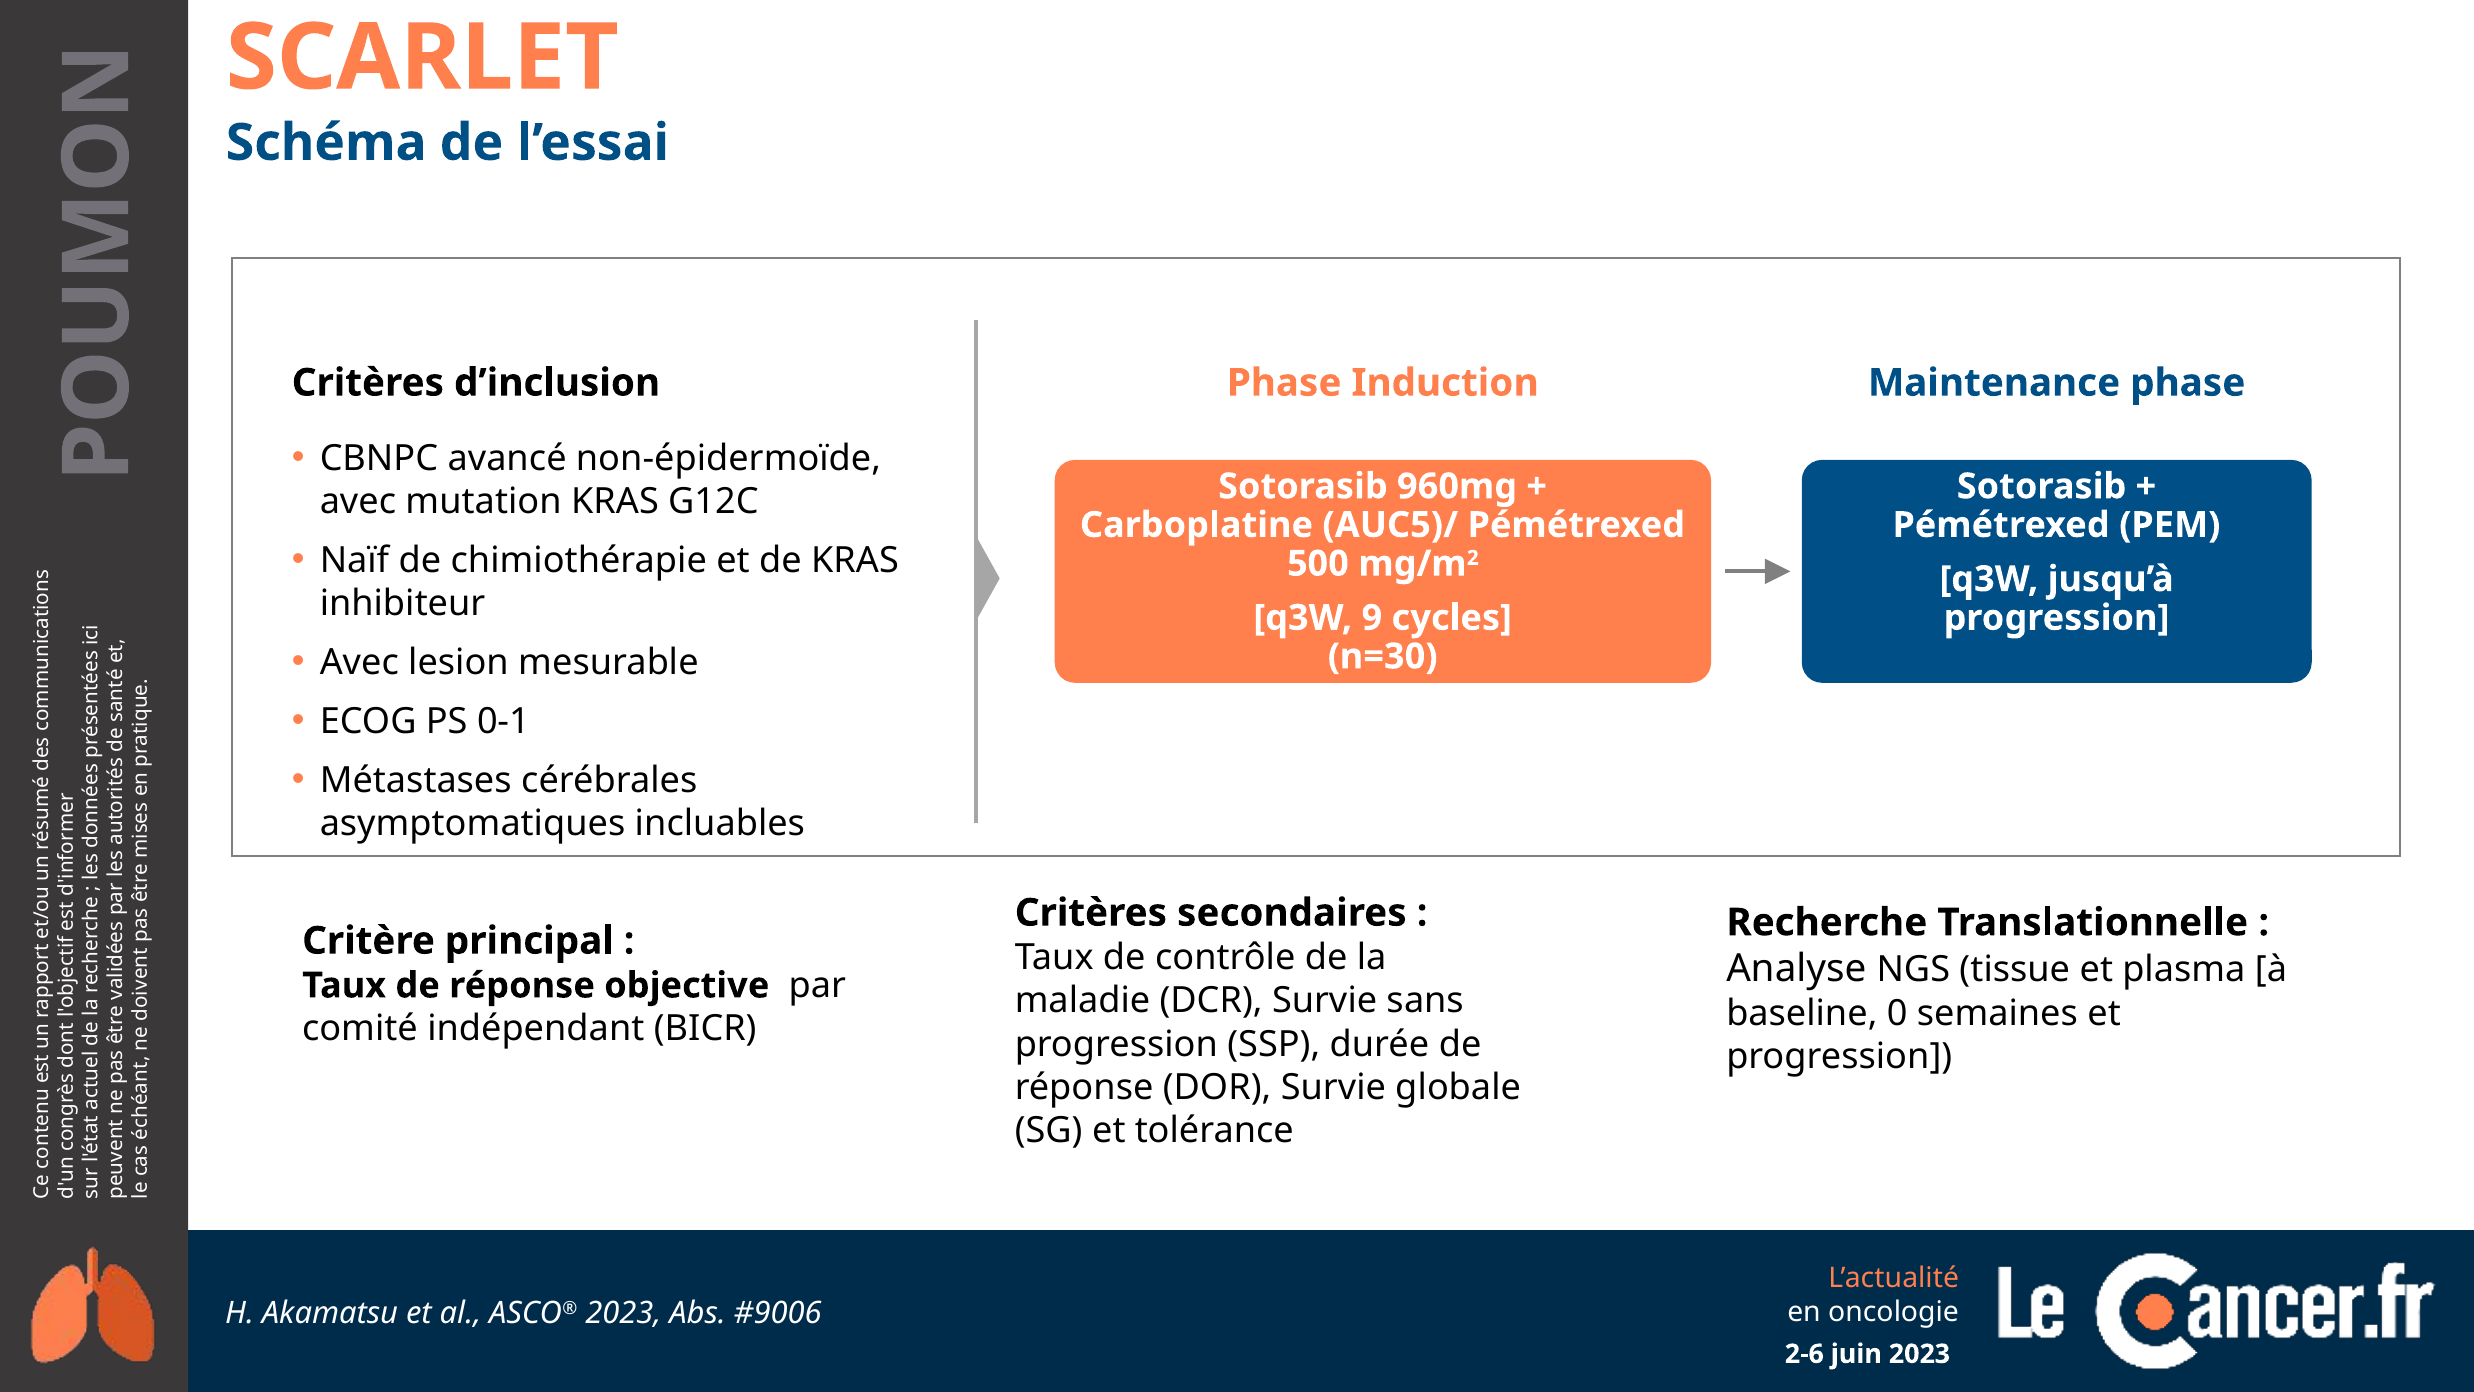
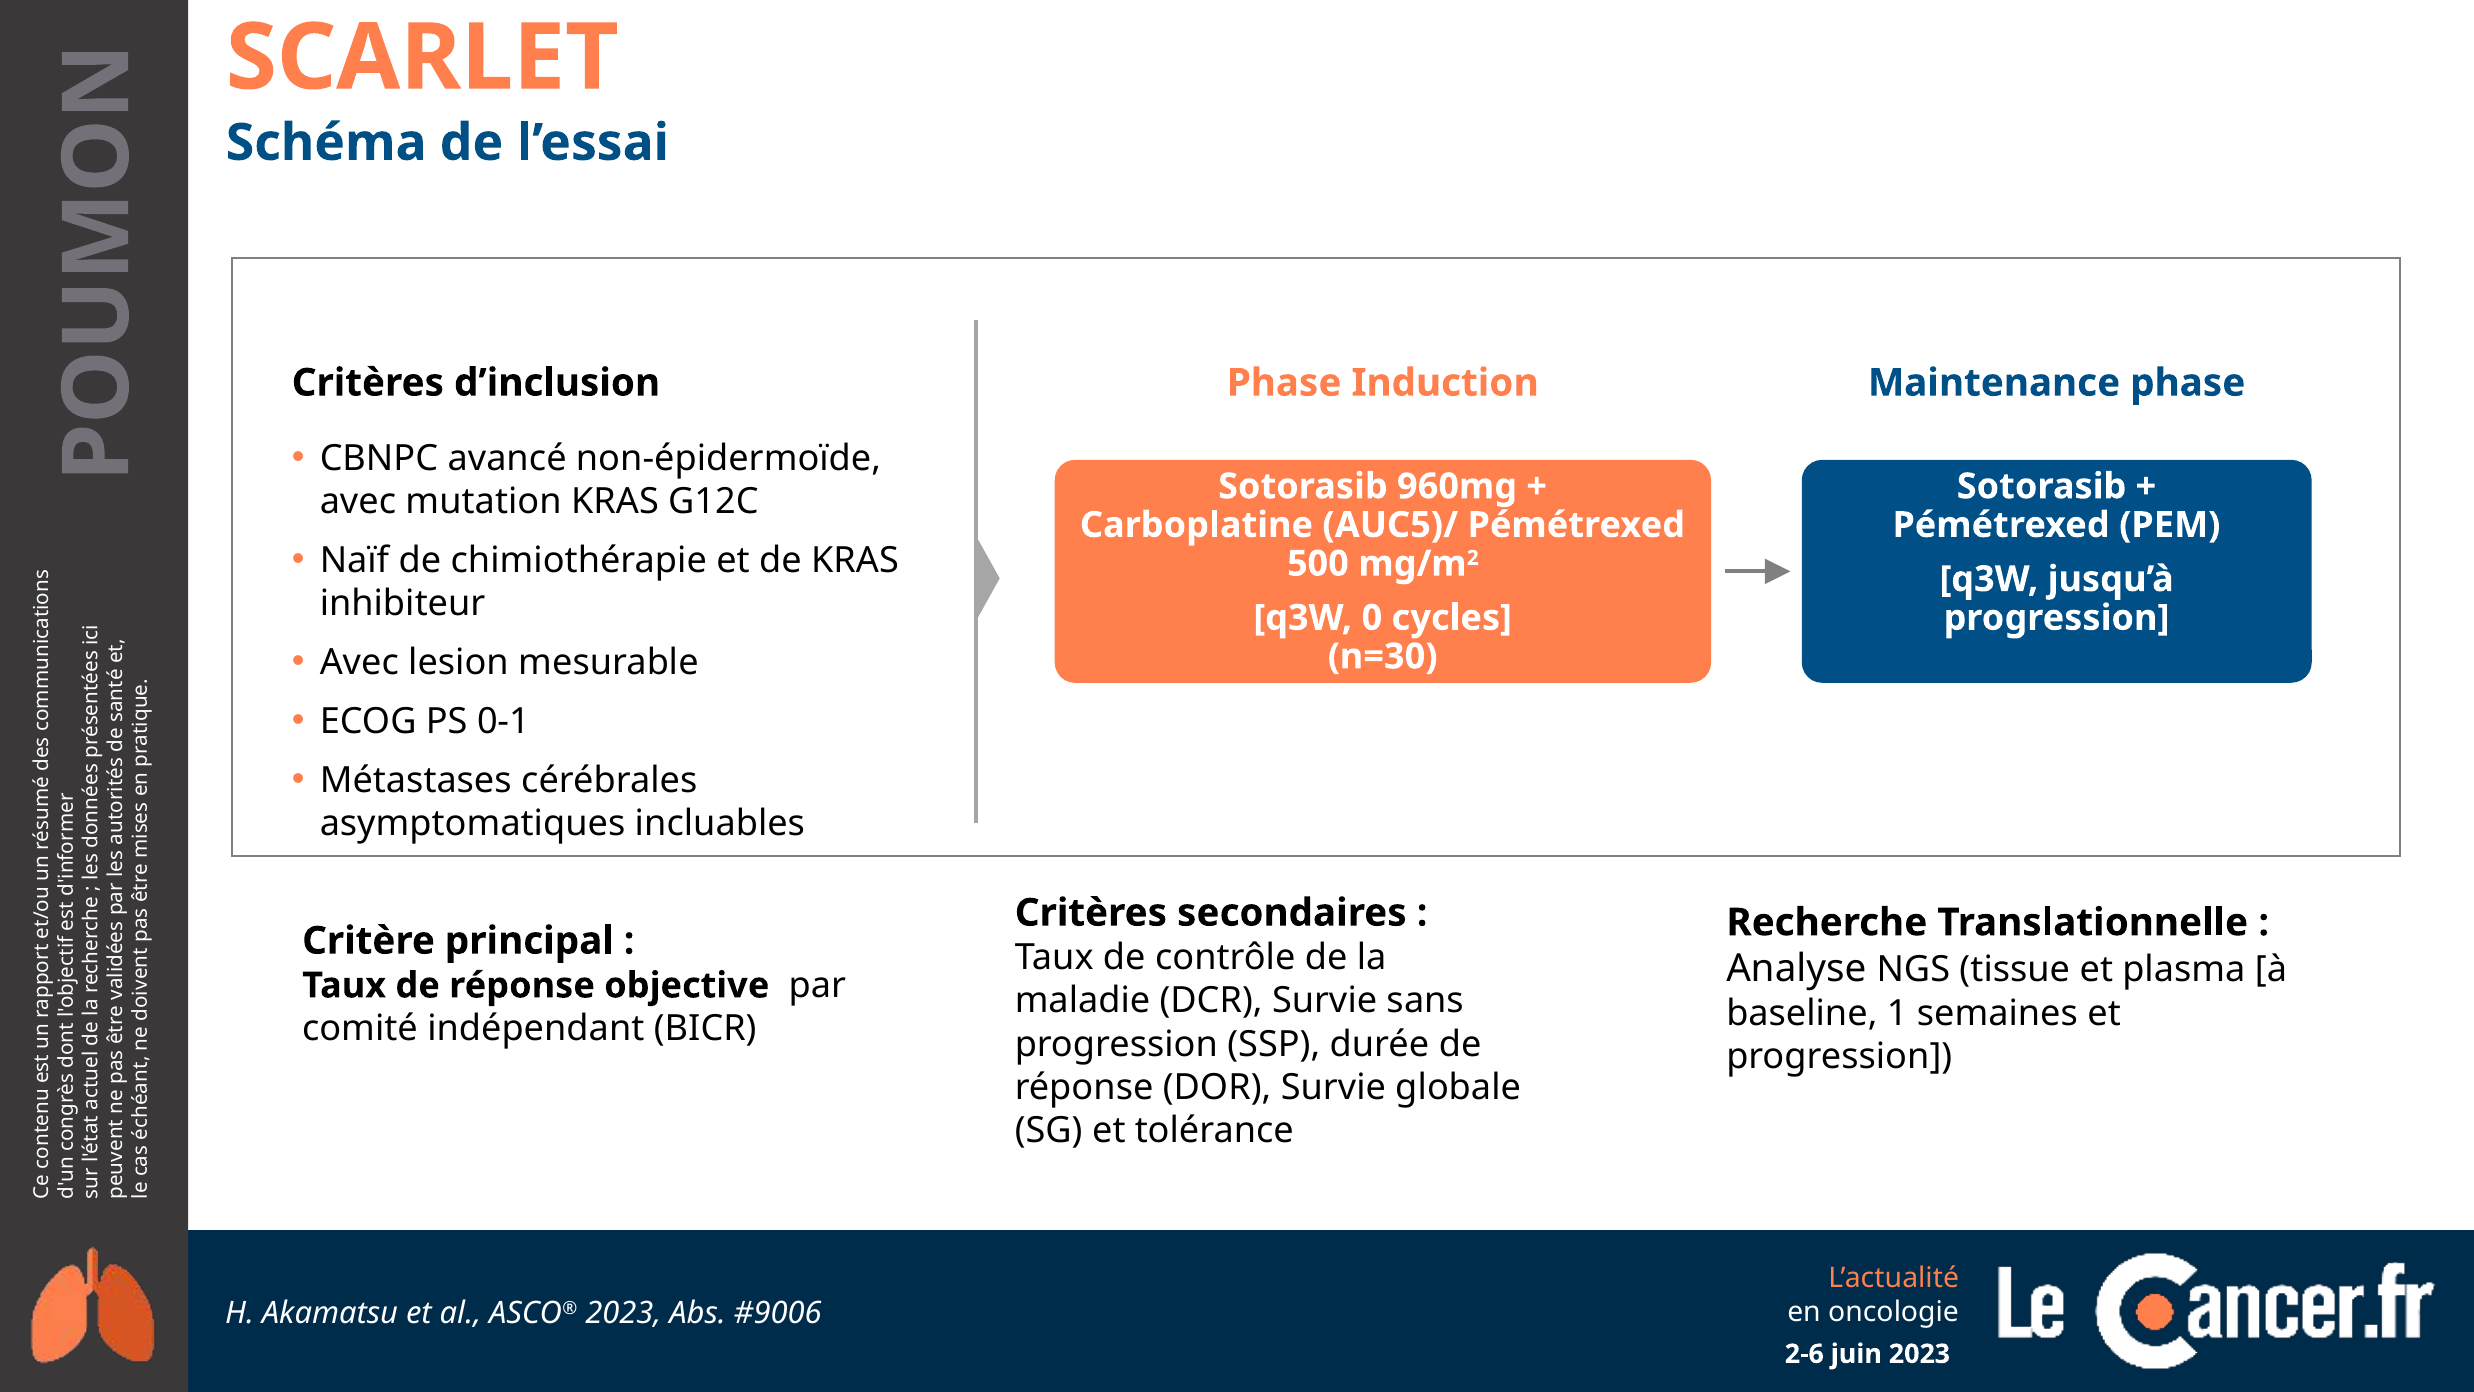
9: 9 -> 0 (1372, 618)
0: 0 -> 1 (1897, 1013)
